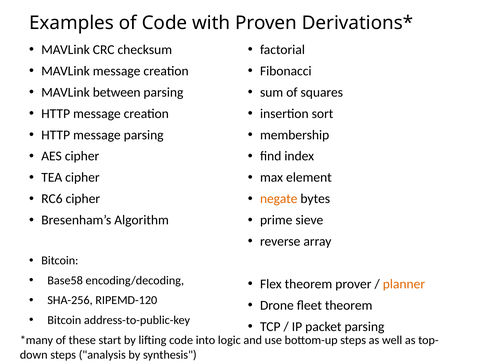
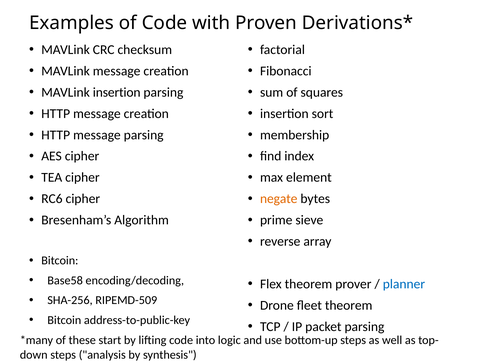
MAVLink between: between -> insertion (117, 92)
planner colour: orange -> blue (404, 284)
RIPEMD-120: RIPEMD-120 -> RIPEMD-509 (126, 301)
